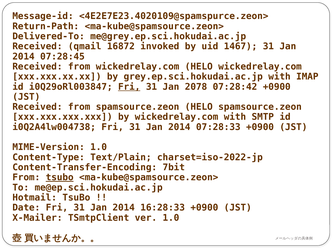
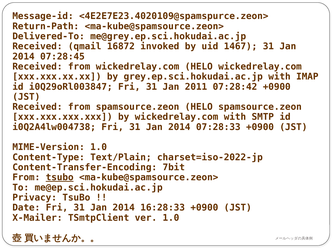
Fri underline: present -> none (129, 87)
2078: 2078 -> 2011 (196, 87)
Hotmail: Hotmail -> Privacy (35, 198)
